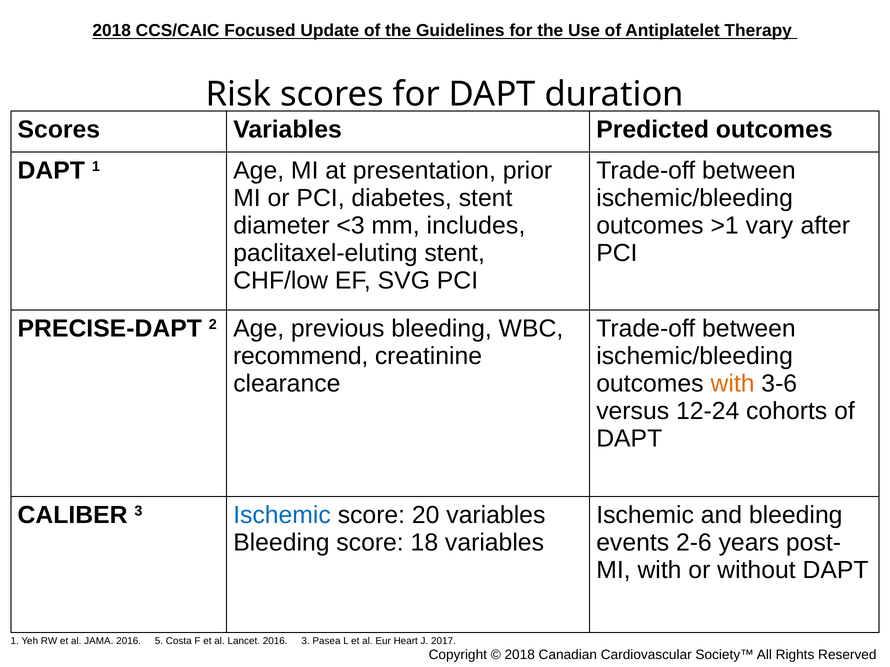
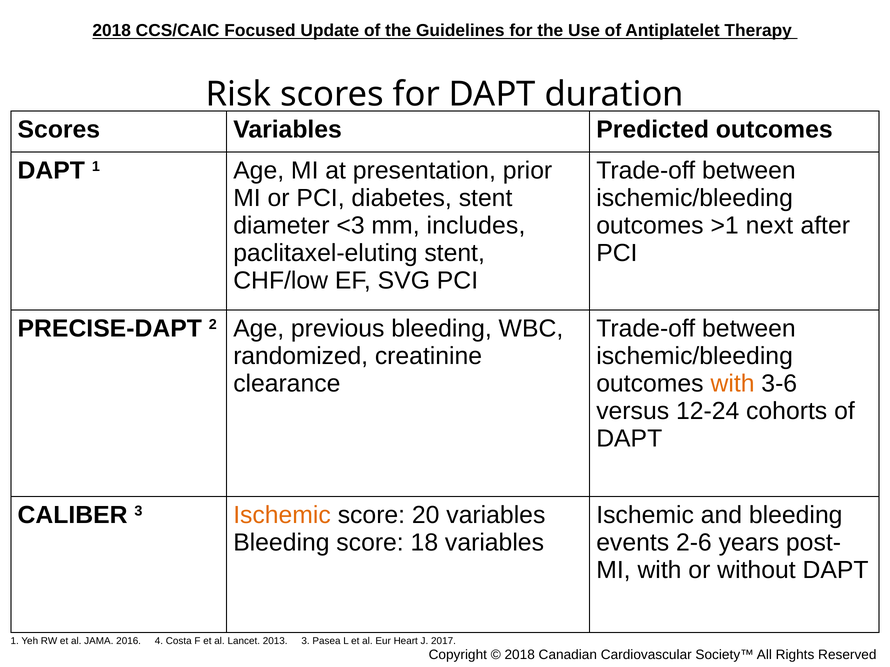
vary: vary -> next (769, 226)
recommend: recommend -> randomized (301, 356)
Ischemic colour: blue -> orange (282, 516)
5: 5 -> 4 (159, 641)
Lancet 2016: 2016 -> 2013 (275, 641)
